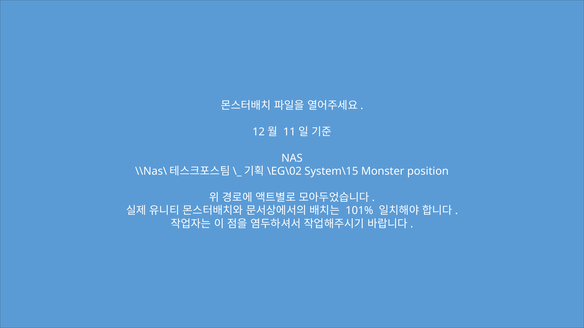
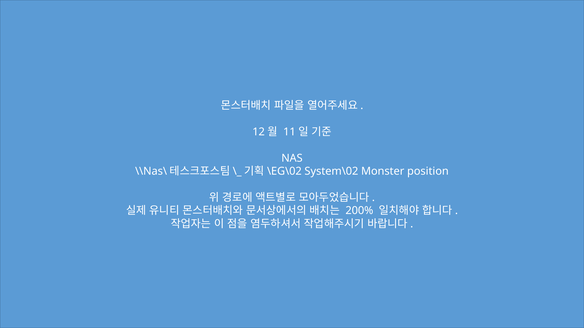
System\15: System\15 -> System\02 (331, 172)
101%: 101% -> 200% (359, 211)
